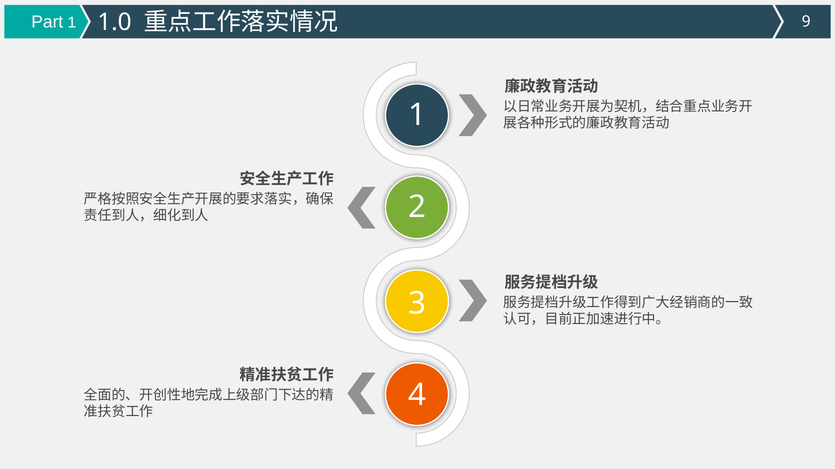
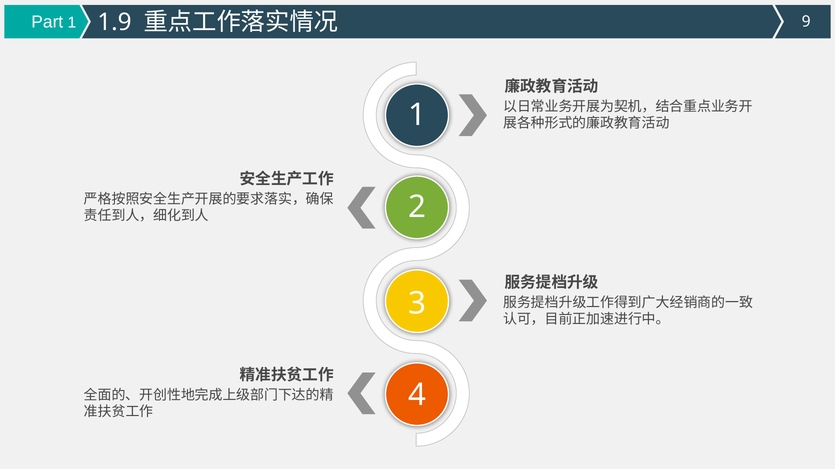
1.0: 1.0 -> 1.9 (114, 22)
